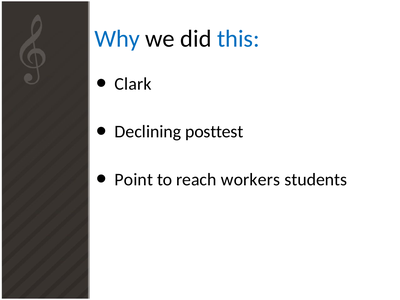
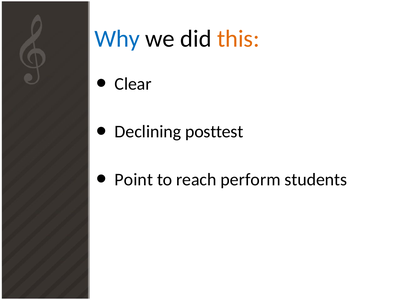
this colour: blue -> orange (238, 39)
Clark: Clark -> Clear (133, 84)
workers: workers -> perform (251, 180)
